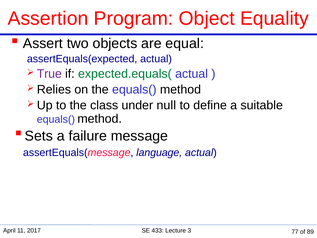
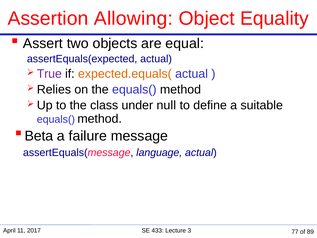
Program: Program -> Allowing (133, 19)
expected.equals( colour: green -> orange (125, 74)
Sets: Sets -> Beta (39, 136)
